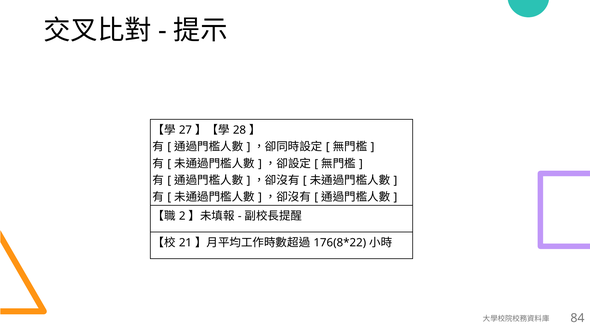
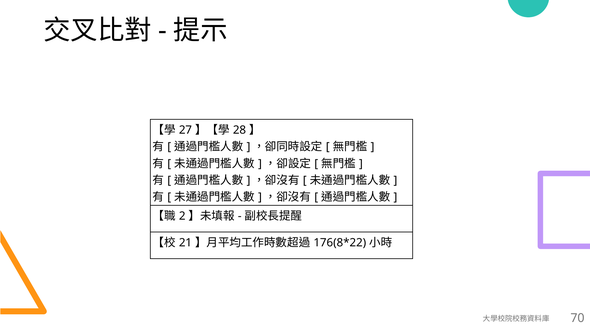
84: 84 -> 70 (577, 318)
